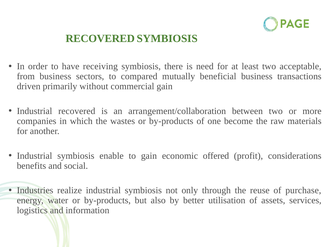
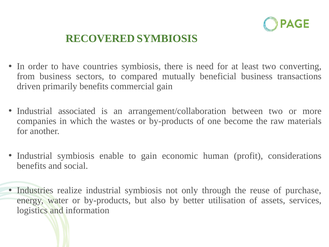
receiving: receiving -> countries (100, 66)
acceptable: acceptable -> converting (301, 66)
primarily without: without -> benefits (94, 86)
Industrial recovered: recovered -> associated (77, 111)
offered: offered -> human (216, 156)
